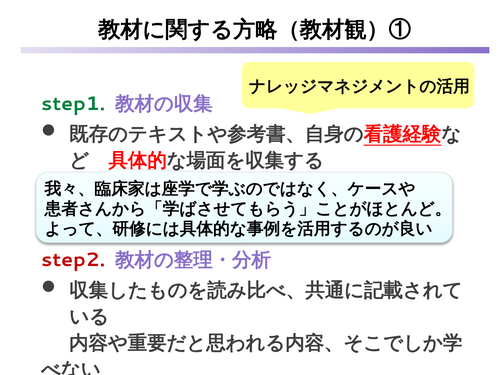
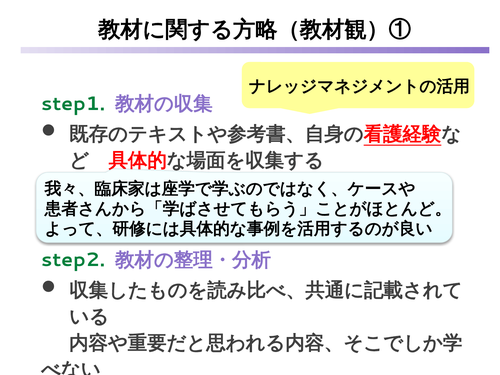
step2 colour: red -> green (73, 260)
